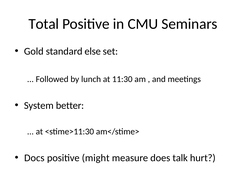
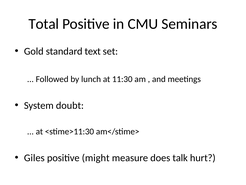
else: else -> text (93, 51)
better: better -> doubt (70, 105)
Docs: Docs -> Giles (34, 157)
